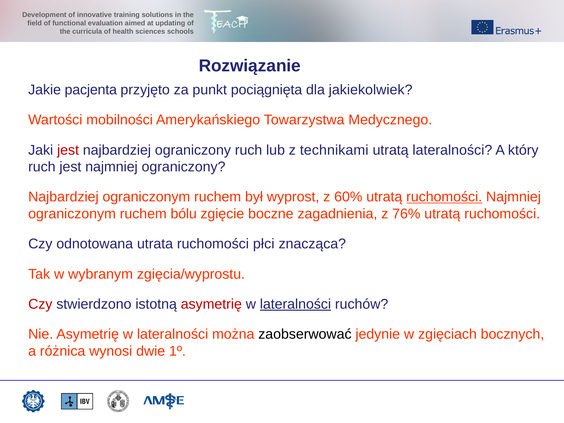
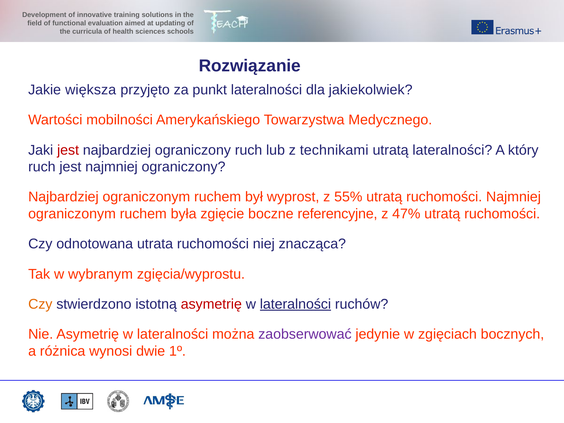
pacjenta: pacjenta -> większa (91, 90)
punkt pociągnięta: pociągnięta -> lateralności (267, 90)
60%: 60% -> 55% (348, 197)
ruchomości underline: present -> none (444, 197)
bólu: bólu -> była (184, 214)
zagadnienia: zagadnienia -> referencyjne (337, 214)
76%: 76% -> 47% (406, 214)
płci: płci -> niej (264, 244)
Czy colour: red -> orange (40, 304)
zaobserwować colour: black -> purple (305, 334)
